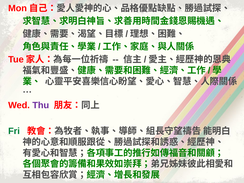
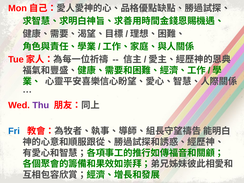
Fri colour: green -> blue (14, 131)
